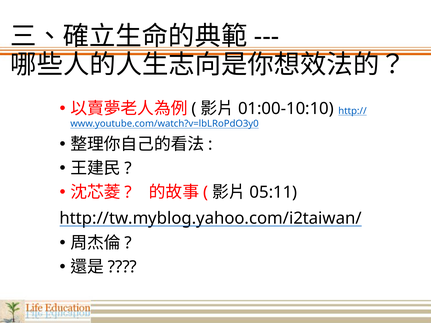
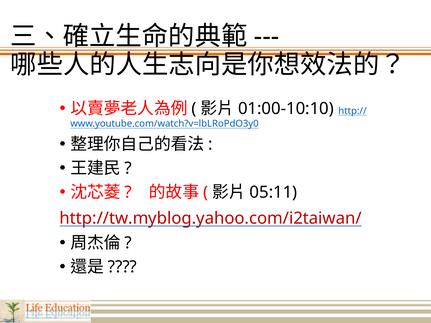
http://tw.myblog.yahoo.com/i2taiwan/ colour: black -> red (211, 219)
